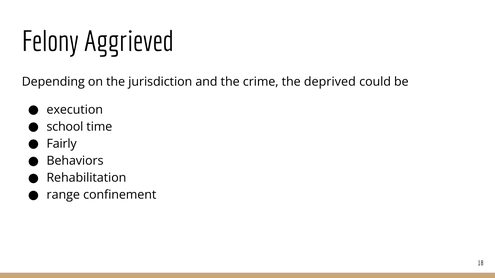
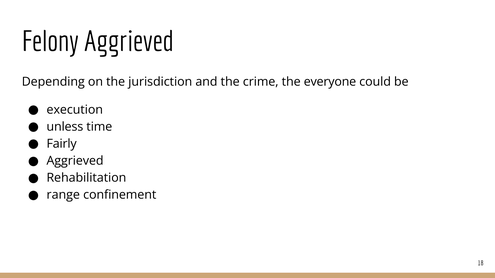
deprived: deprived -> everyone (330, 82)
school: school -> unless (65, 127)
Behaviors: Behaviors -> Aggrieved (75, 161)
